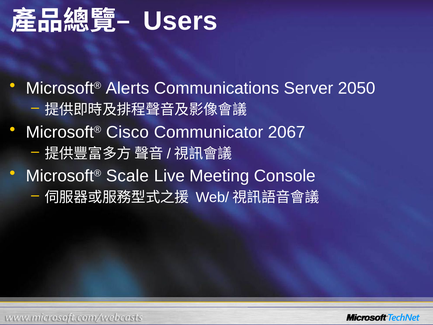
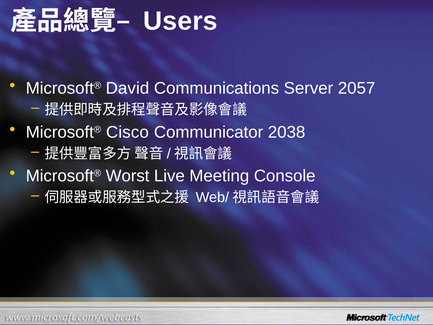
Alerts: Alerts -> David (127, 88)
2050: 2050 -> 2057 (357, 88)
2067: 2067 -> 2038 (287, 132)
Scale: Scale -> Worst (128, 176)
